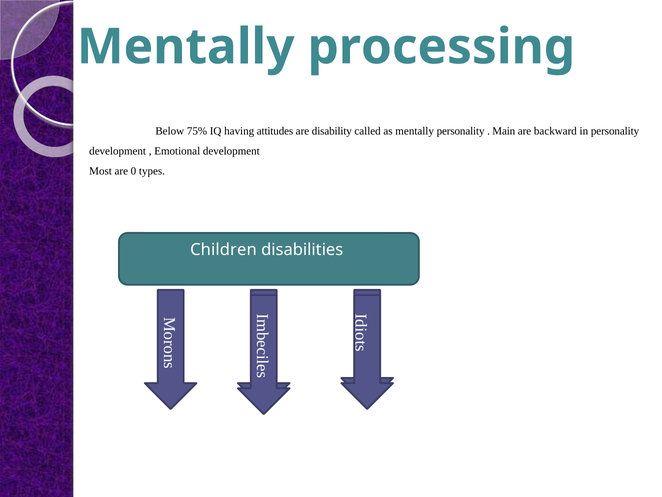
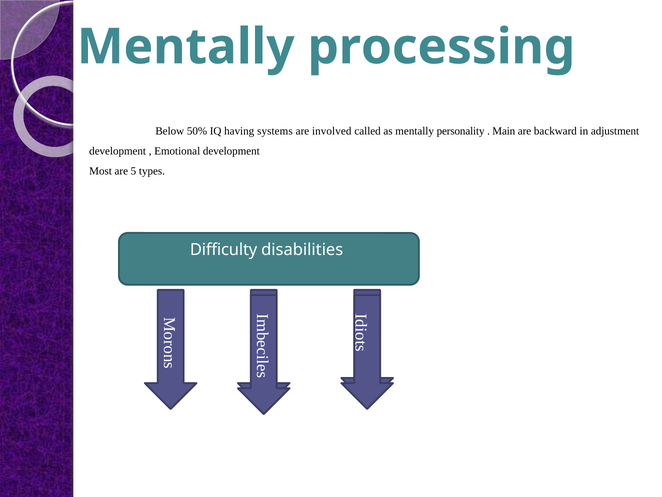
75%: 75% -> 50% (197, 131)
attitudes: attitudes -> systems (275, 131)
disability: disability -> involved (332, 131)
in personality: personality -> adjustment (615, 131)
0: 0 -> 5 (134, 171)
Children: Children -> Difficulty (224, 250)
